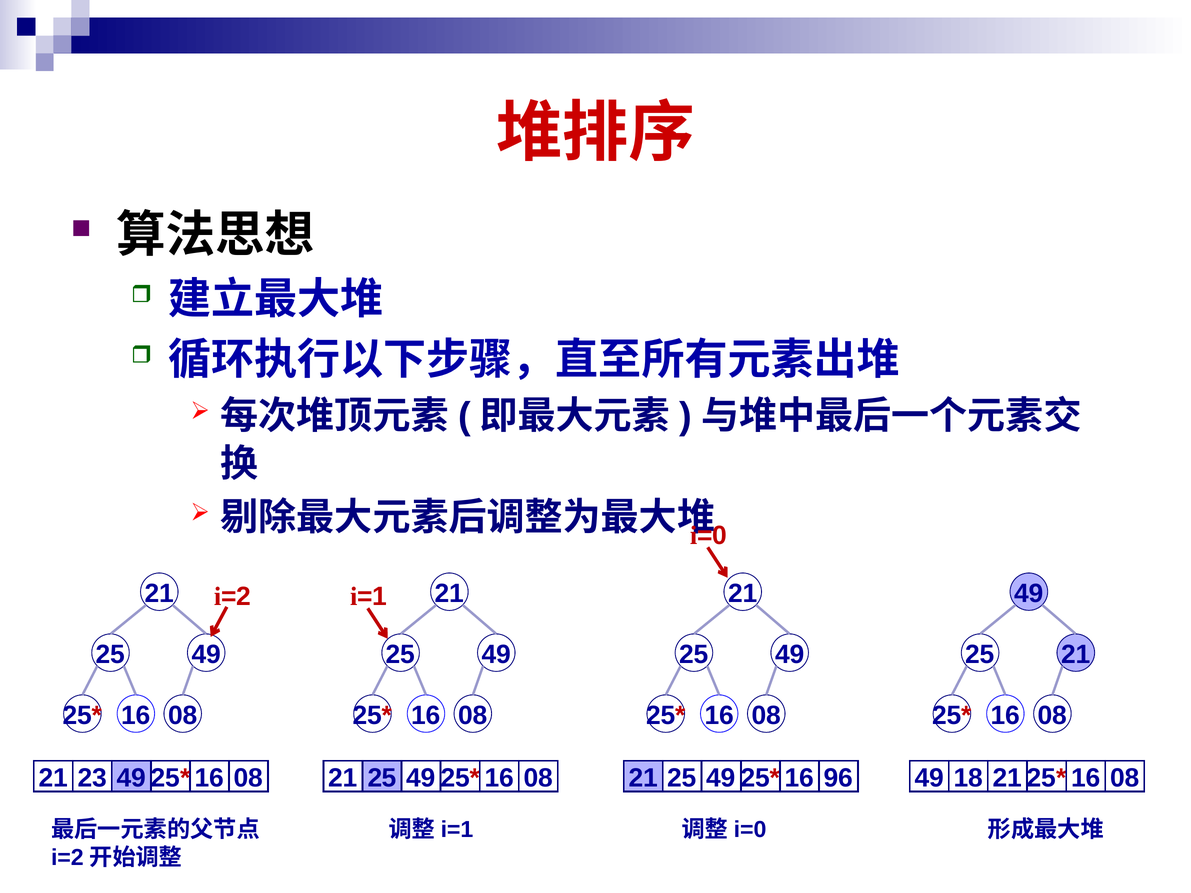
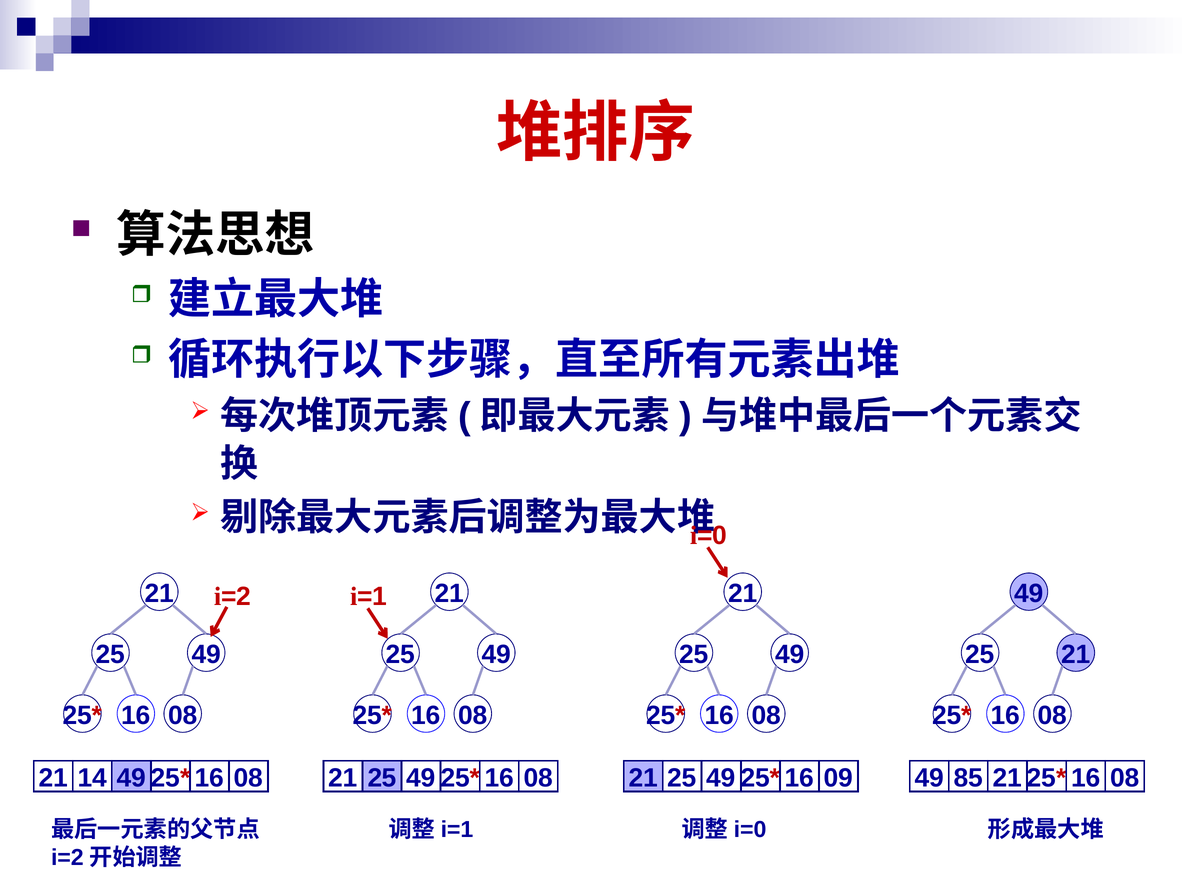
23: 23 -> 14 (92, 778)
96: 96 -> 09 (839, 778)
18: 18 -> 85 (968, 778)
